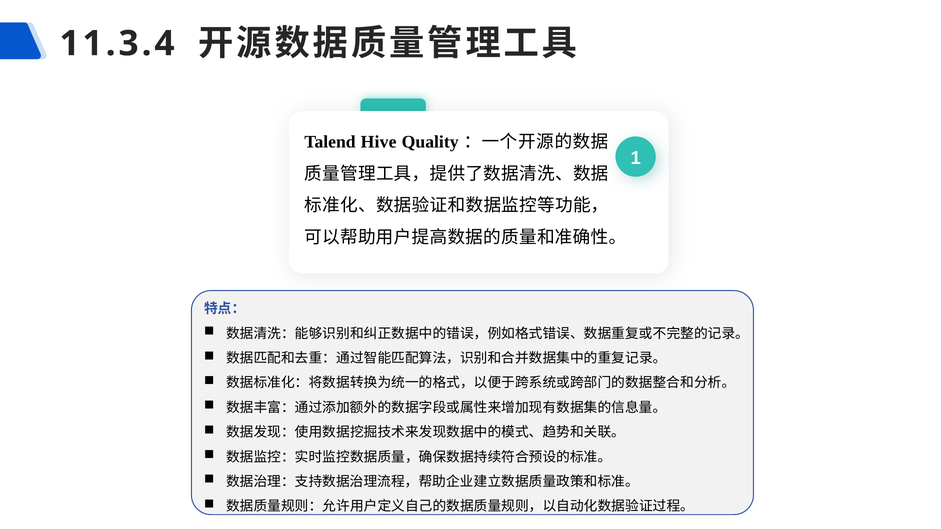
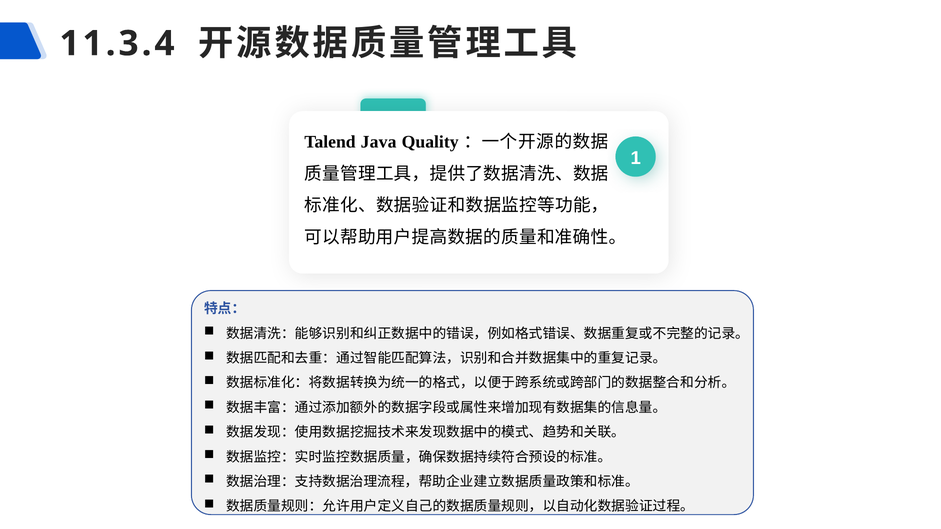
Hive: Hive -> Java (379, 142)
